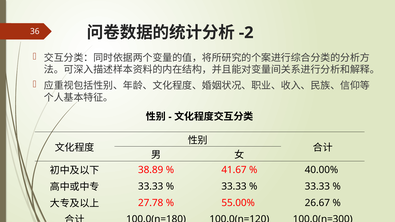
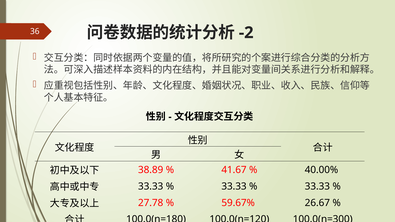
55.00%: 55.00% -> 59.67% (238, 203)
